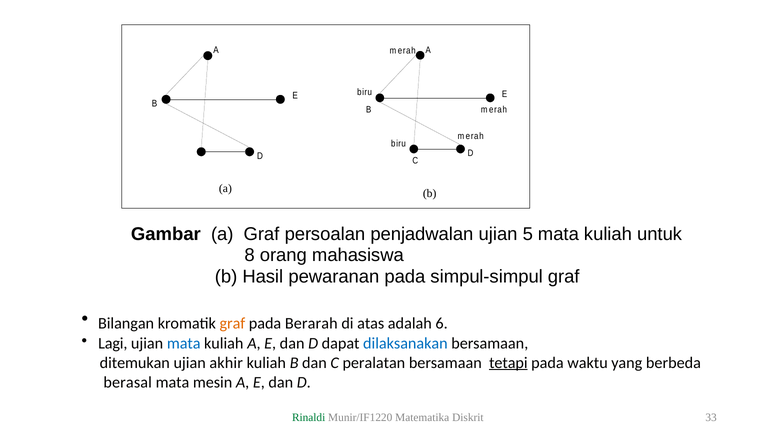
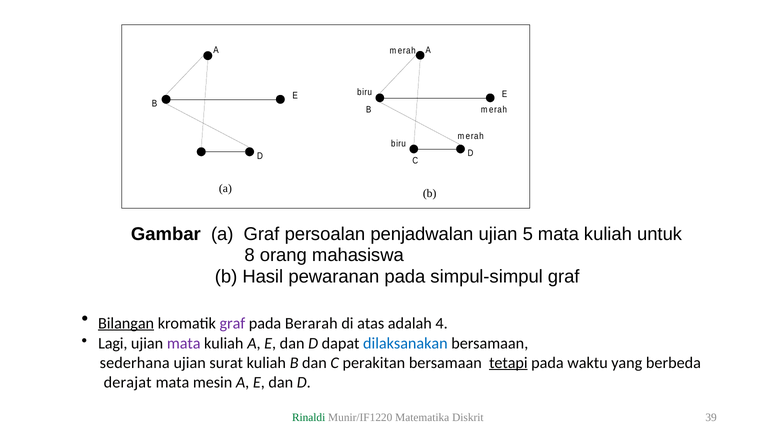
Bilangan underline: none -> present (126, 323)
graf colour: orange -> purple (232, 323)
6: 6 -> 4 (442, 323)
mata colour: blue -> purple (184, 343)
ditemukan: ditemukan -> sederhana (135, 362)
akhir: akhir -> surat (226, 362)
peralatan: peralatan -> perakitan (374, 362)
berasal: berasal -> derajat (128, 382)
33: 33 -> 39 (711, 417)
